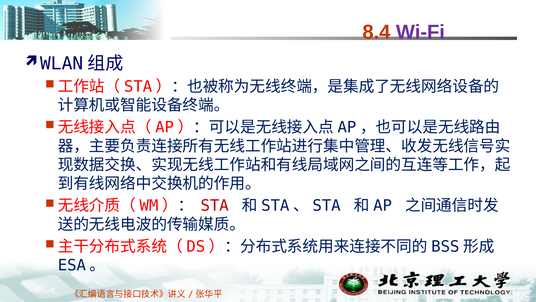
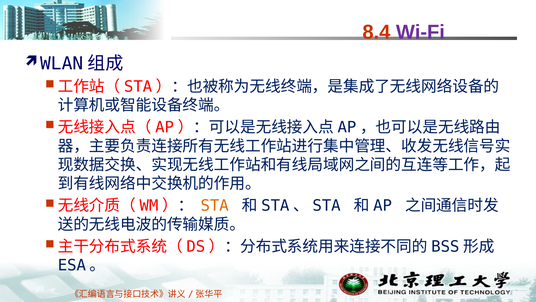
STA colour: red -> orange (215, 205)
